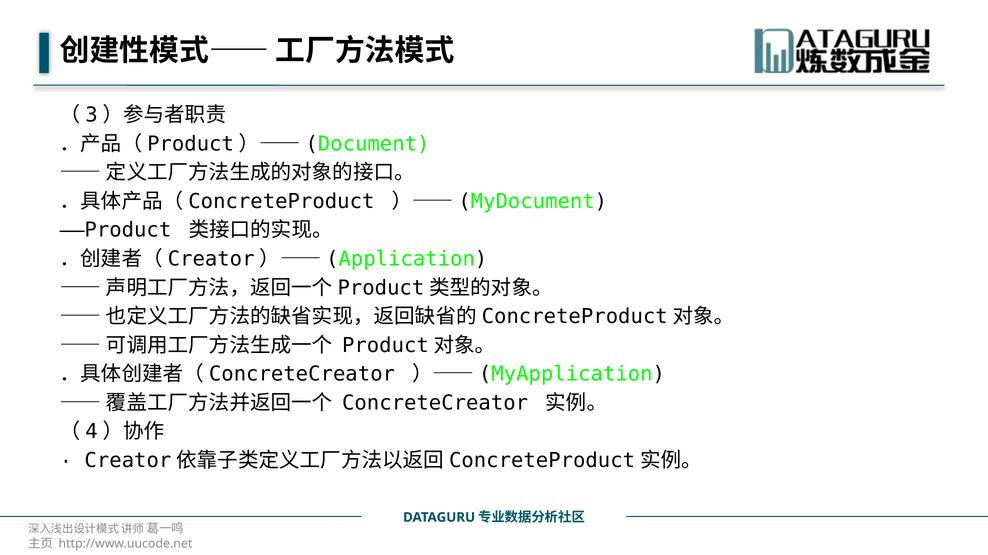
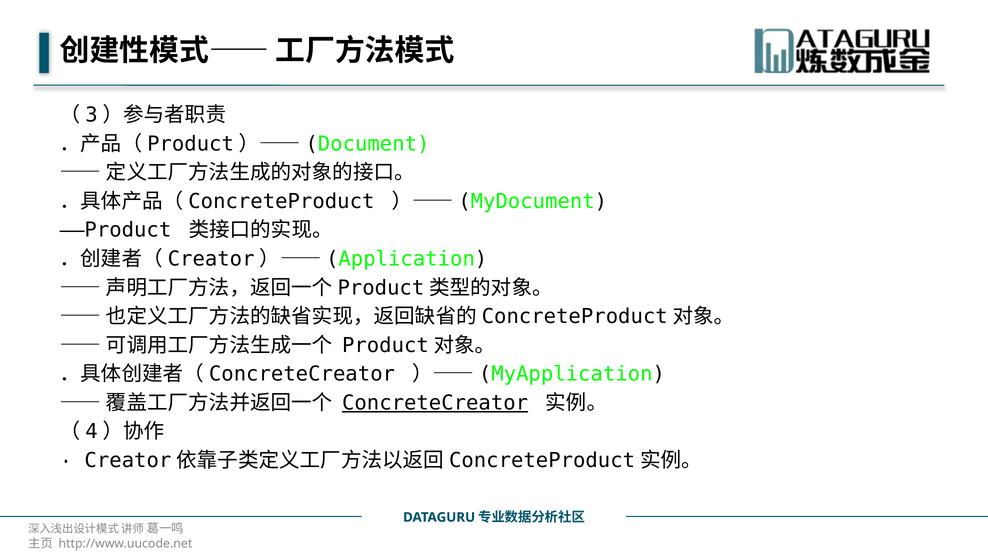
ConcreteCreator underline: none -> present (435, 403)
